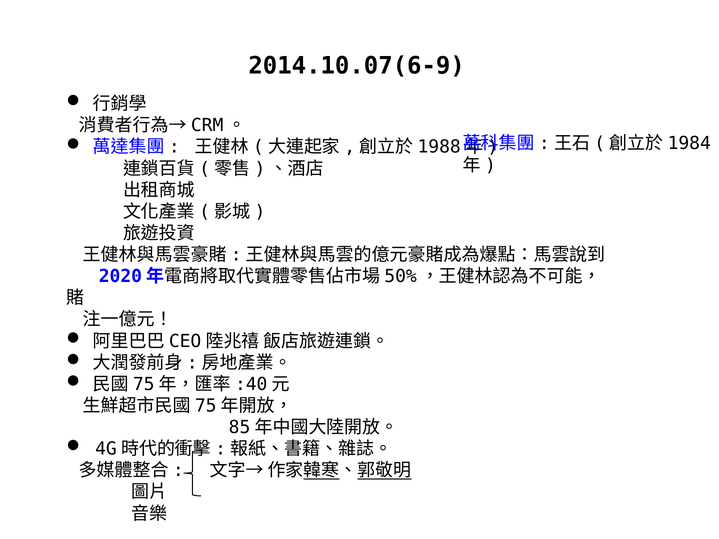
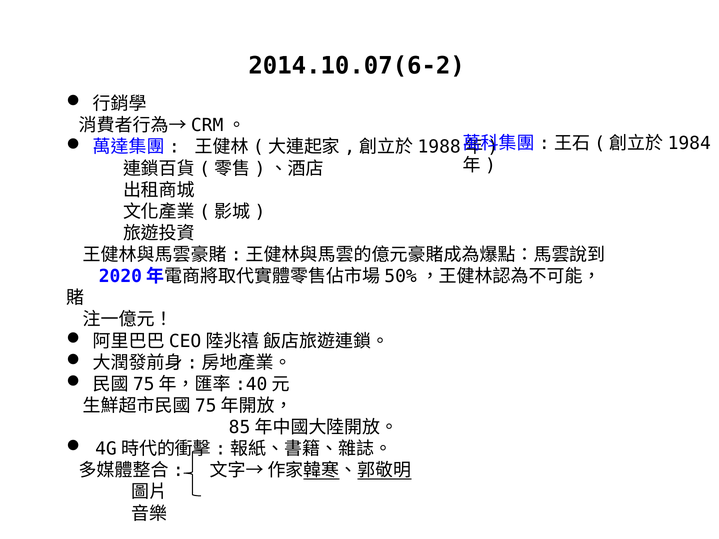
2014.10.07(6-9: 2014.10.07(6-9 -> 2014.10.07(6-2 (357, 66)
